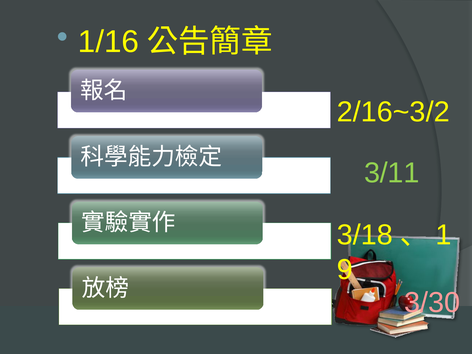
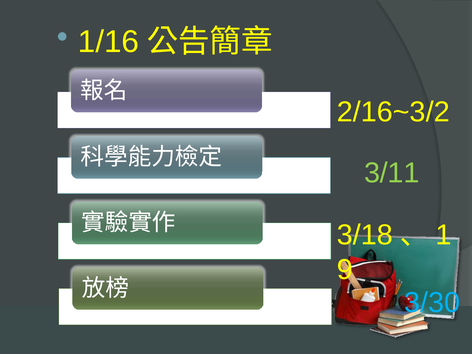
3/30 colour: pink -> light blue (432, 303)
